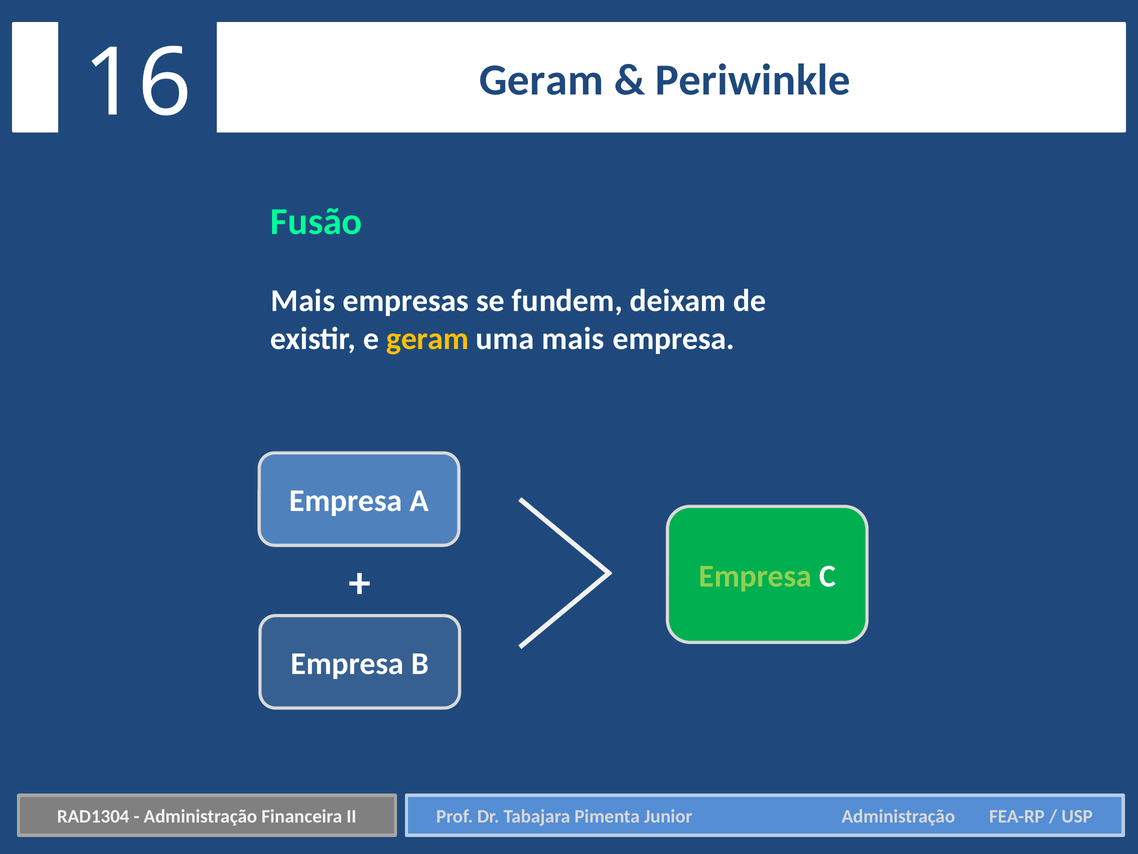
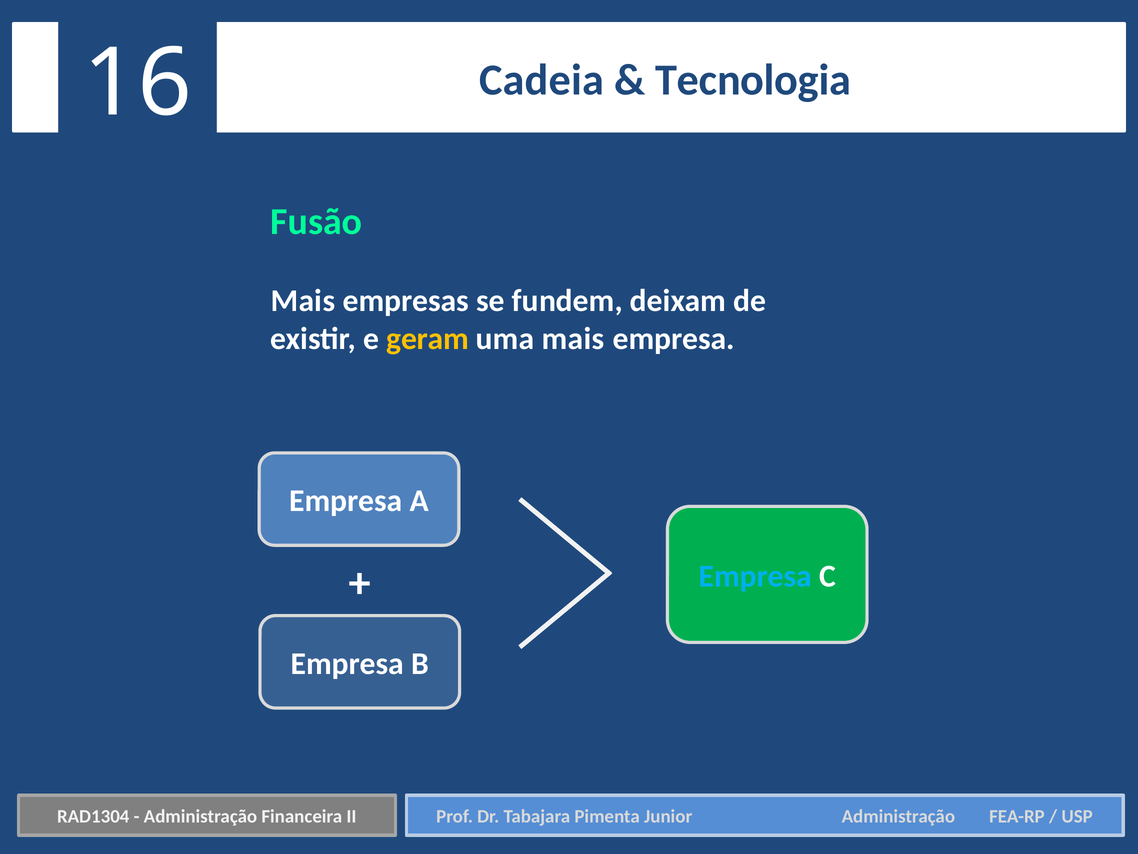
Geram: Geram -> Cadeia (542, 80)
Periwinkle: Periwinkle -> Tecnologia (753, 80)
Empresa colour: light green -> light blue (755, 576)
